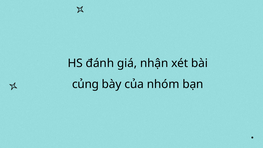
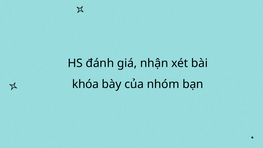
củng: củng -> khóa (85, 84)
